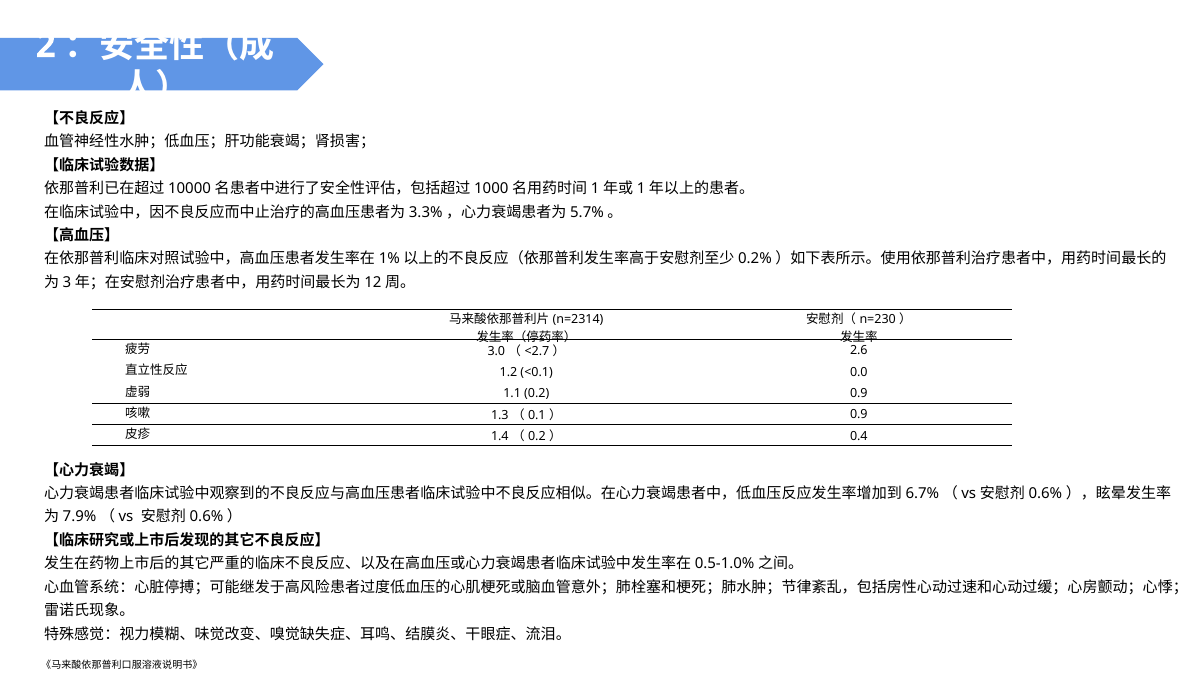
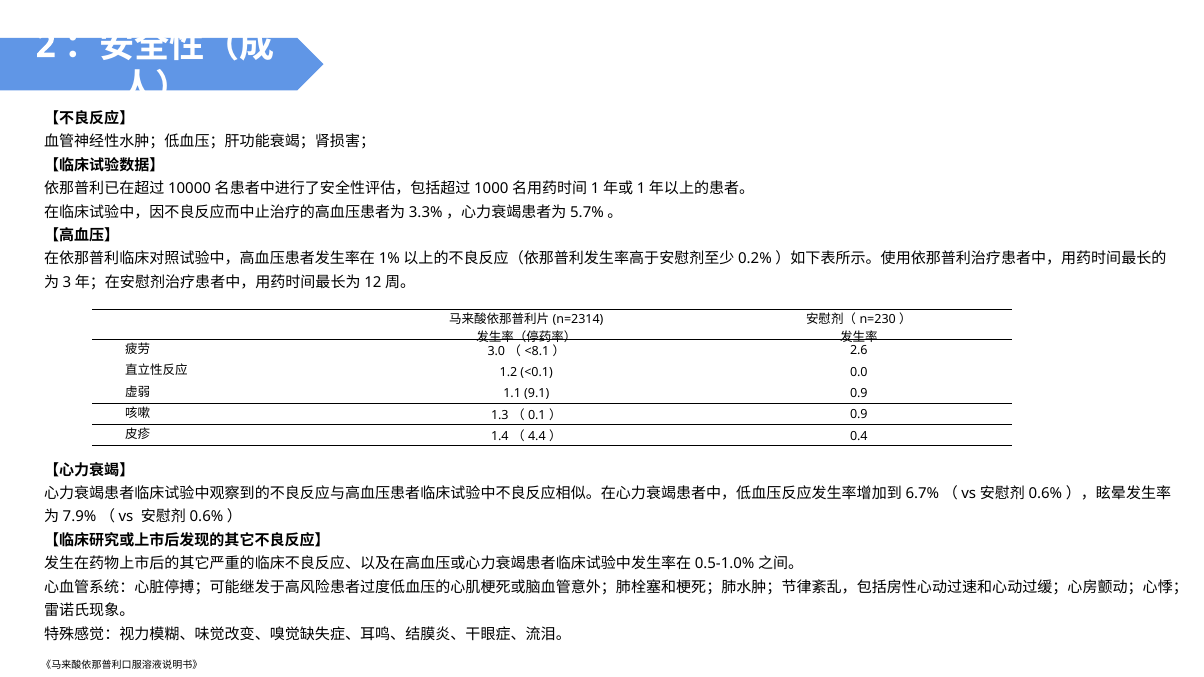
<2.7: <2.7 -> <8.1 (537, 351)
1.1 0.2: 0.2 -> 9.1 (537, 393)
0.2: 0.2 -> 4.4 (537, 437)
